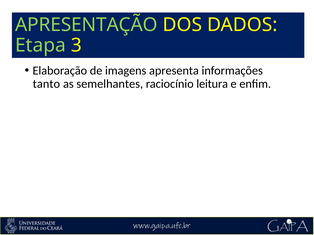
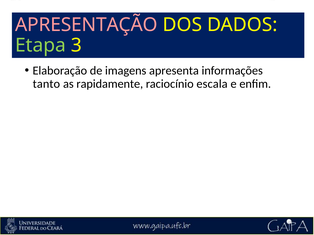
APRESENTAÇÃO colour: light green -> pink (86, 25)
semelhantes: semelhantes -> rapidamente (110, 84)
leitura: leitura -> escala (212, 84)
